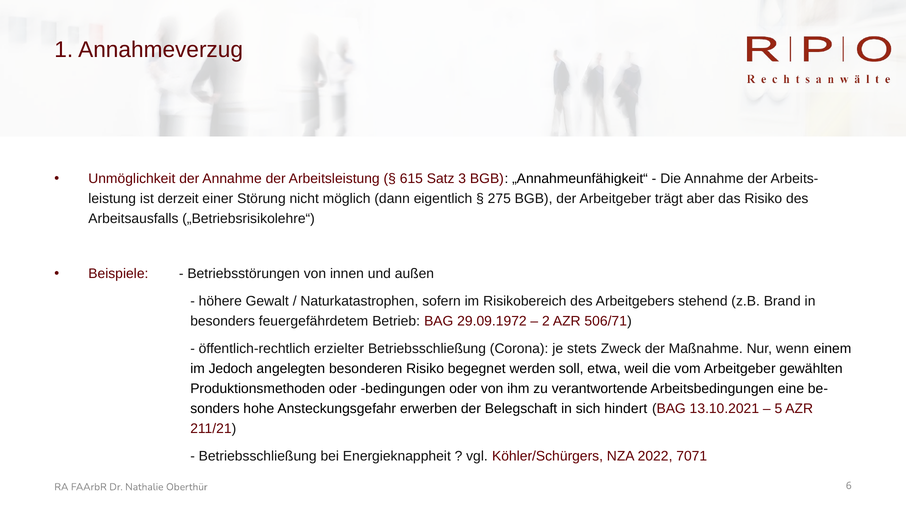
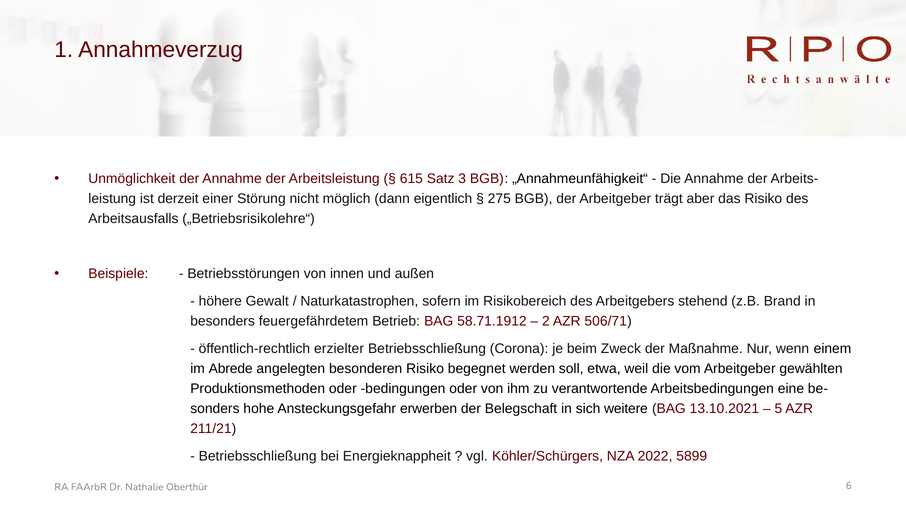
29.09.1972: 29.09.1972 -> 58.71.1912 (492, 321)
stets: stets -> beim (582, 349)
Jedoch: Jedoch -> Abrede (231, 368)
hindert: hindert -> weitere (626, 408)
7071: 7071 -> 5899 (692, 456)
